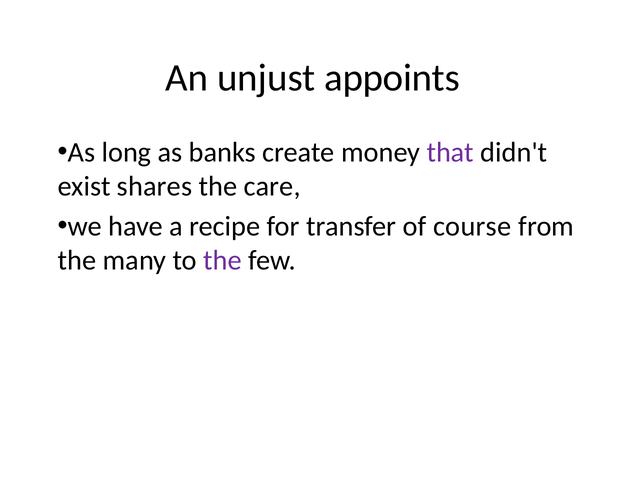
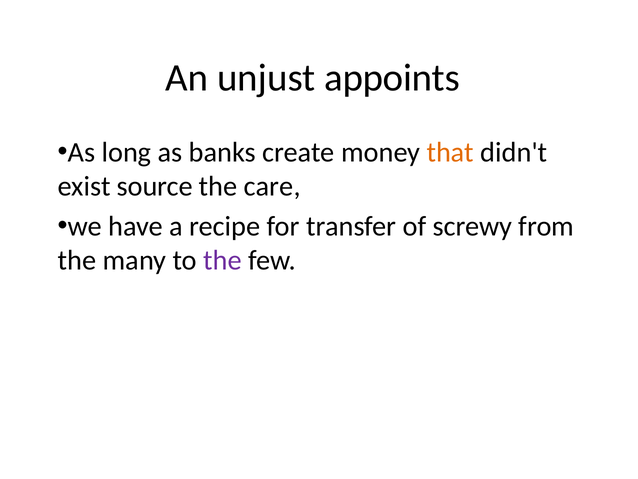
that colour: purple -> orange (450, 152)
shares: shares -> source (155, 186)
course: course -> screwy (472, 226)
